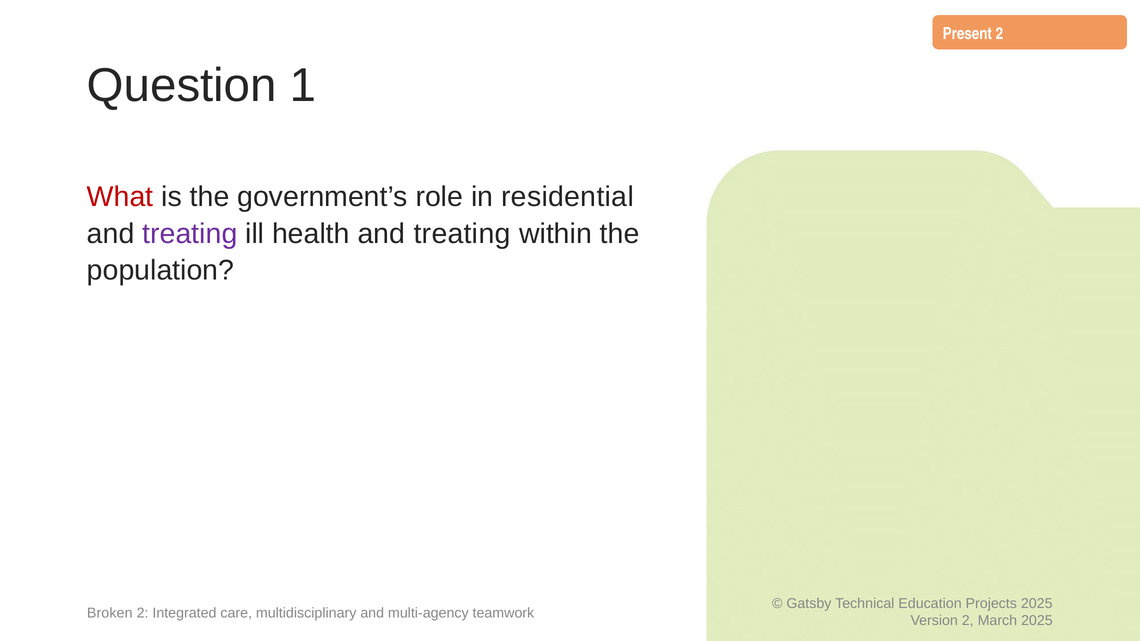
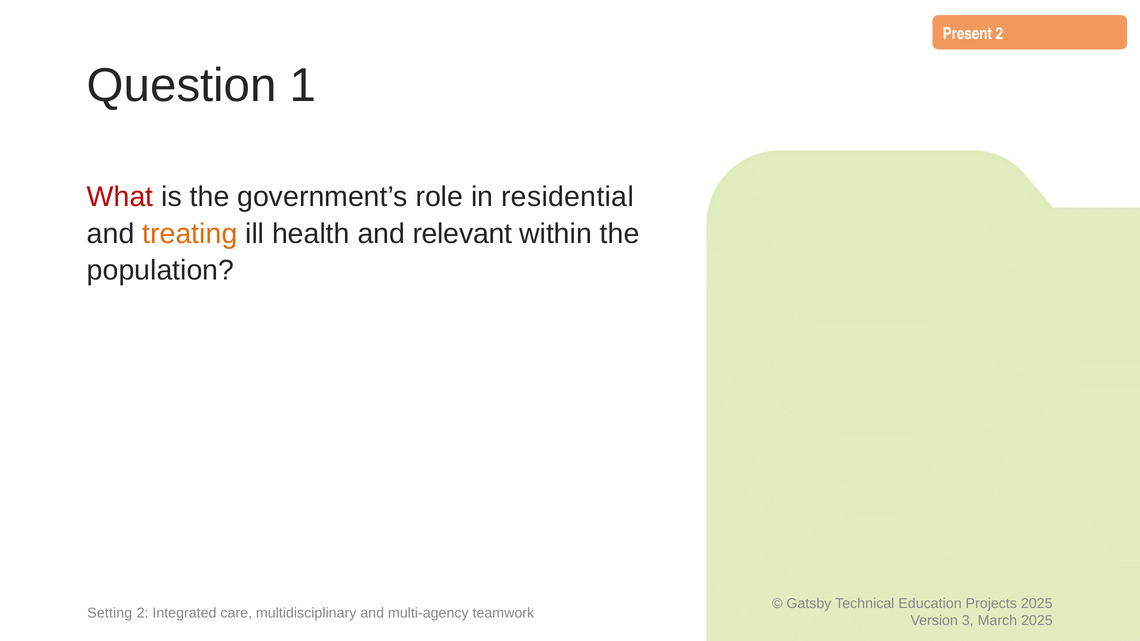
treating colour: purple -> orange (190, 234)
health and treating: treating -> relevant (462, 234)
Broken: Broken -> Setting (110, 613)
2: 2 -> 3 (968, 621)
